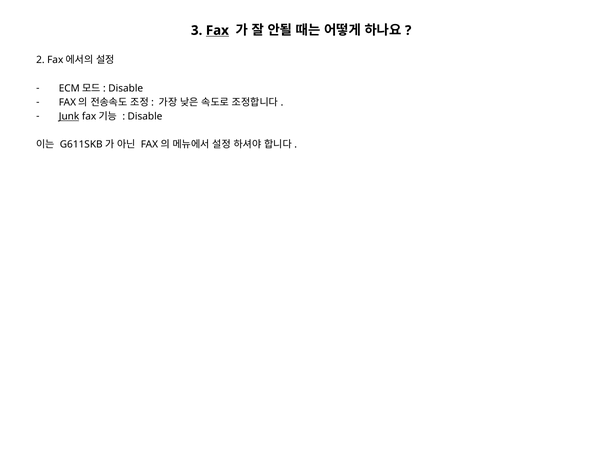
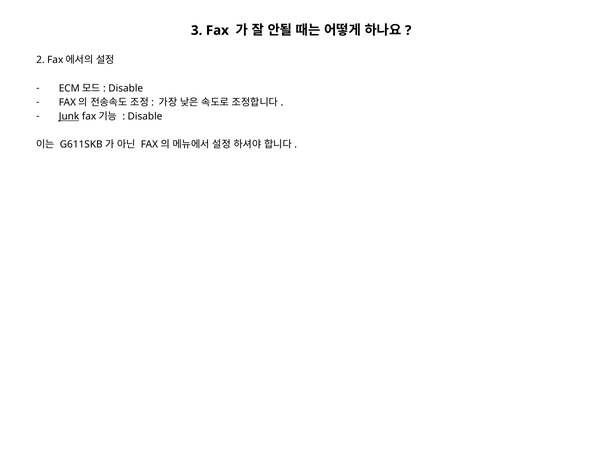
Fax underline: present -> none (217, 30)
